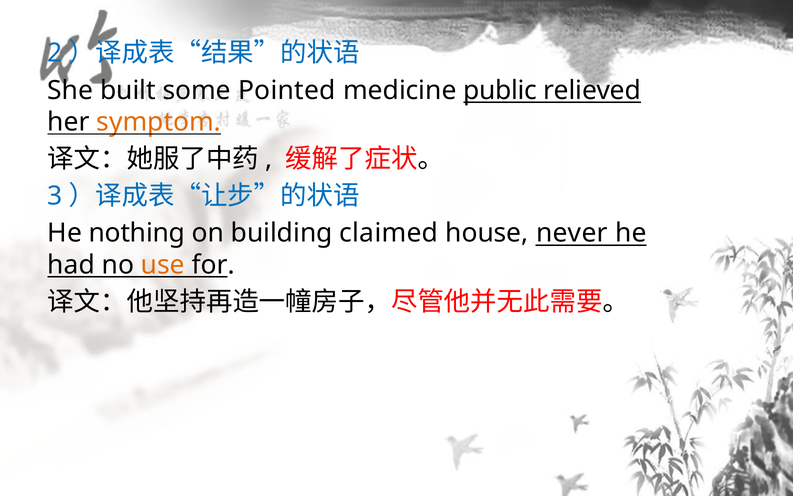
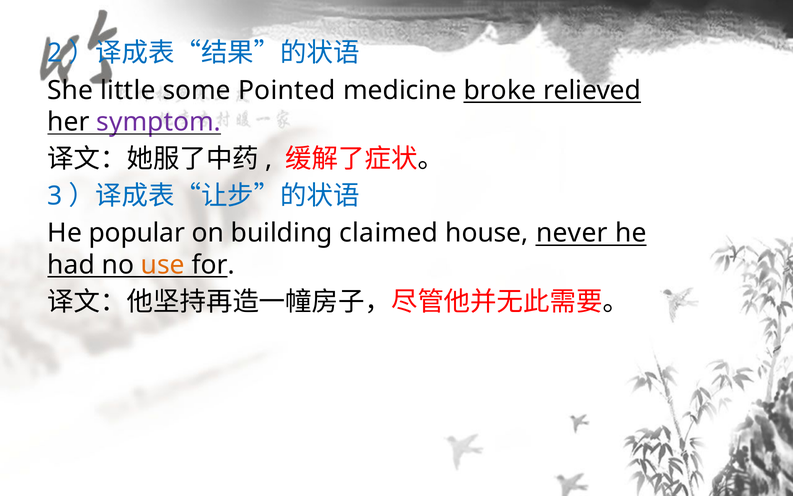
built: built -> little (128, 90)
public: public -> broke (500, 90)
symptom colour: orange -> purple (159, 122)
nothing: nothing -> popular (137, 233)
